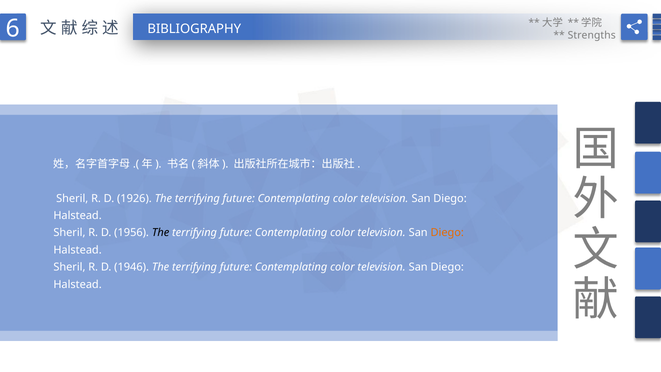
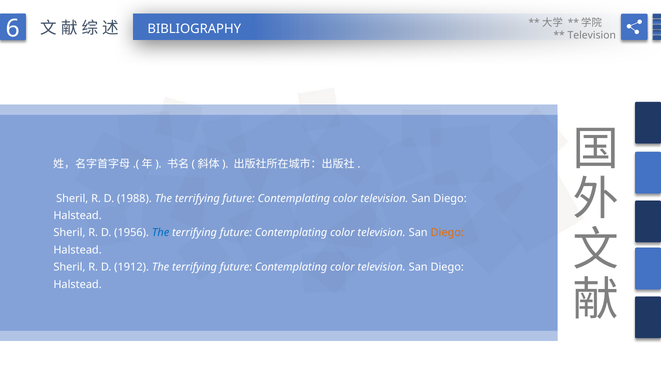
Strengths: Strengths -> Television (592, 35)
1926: 1926 -> 1988 (134, 198)
The colour: black -> blue (161, 233)
1946: 1946 -> 1912 (132, 267)
